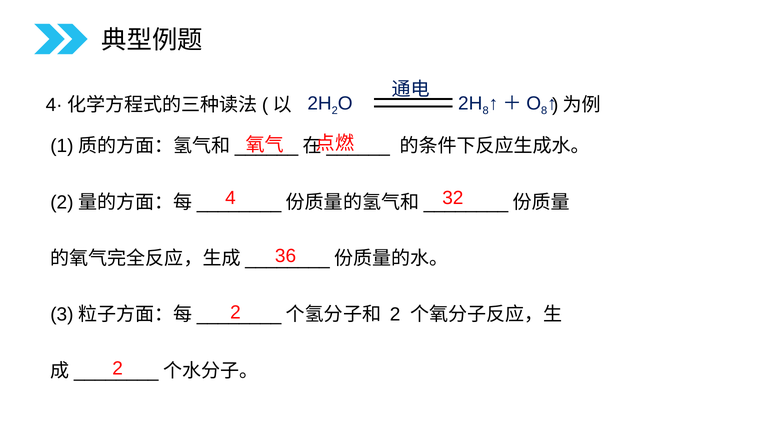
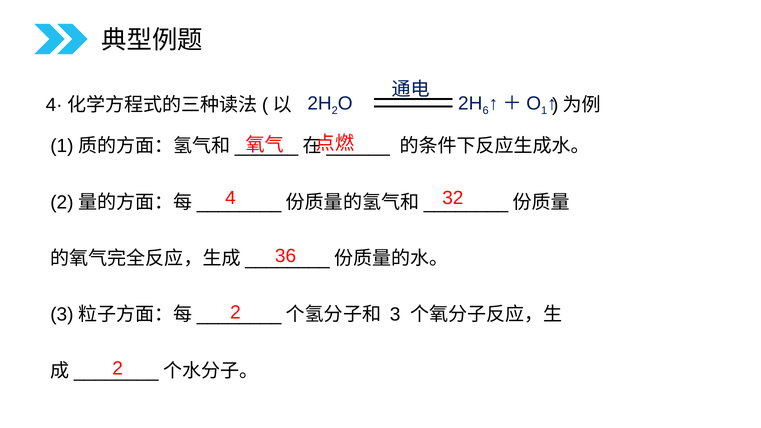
8: 8 -> 6 (486, 111)
8: 8 -> 1 (544, 111)
2: 2 -> 3 (395, 315)
